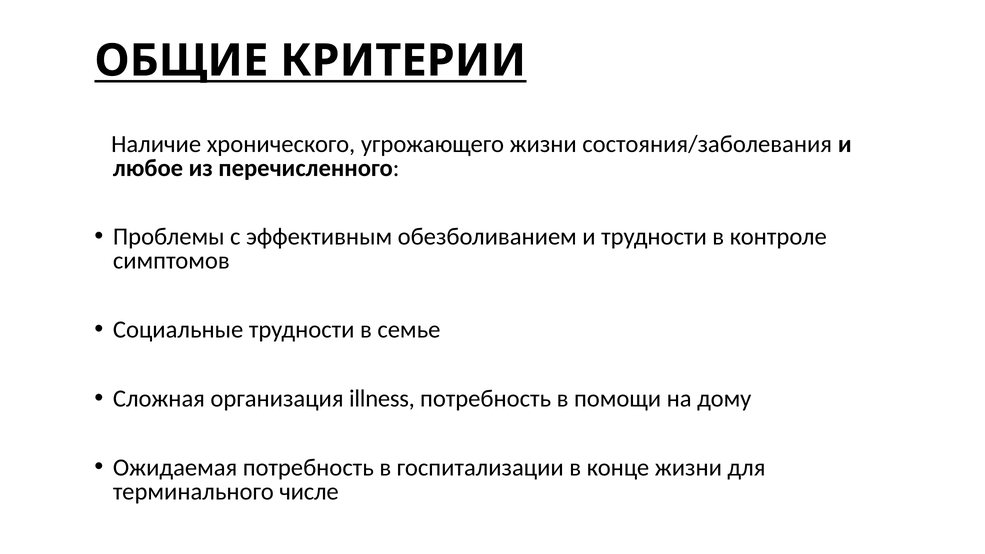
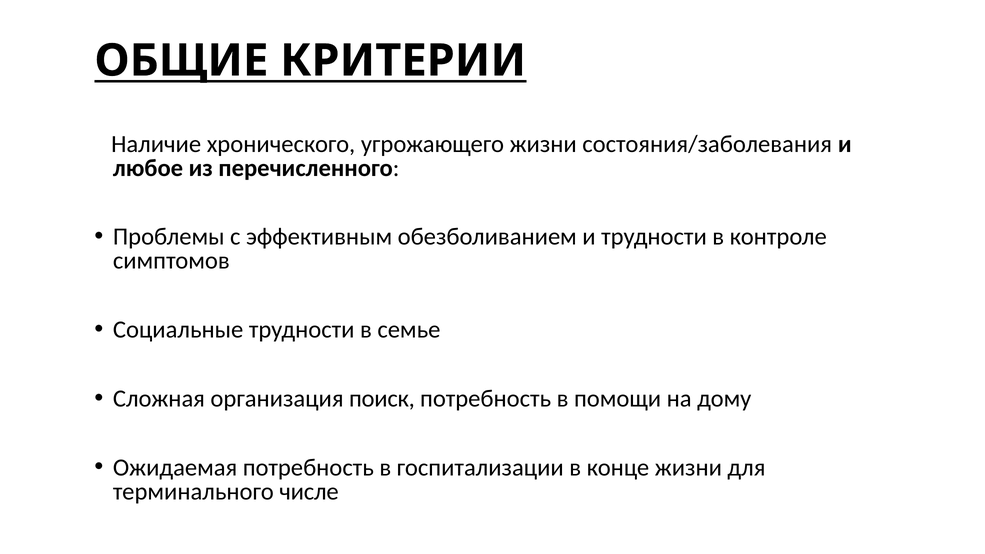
illness: illness -> поиск (382, 399)
